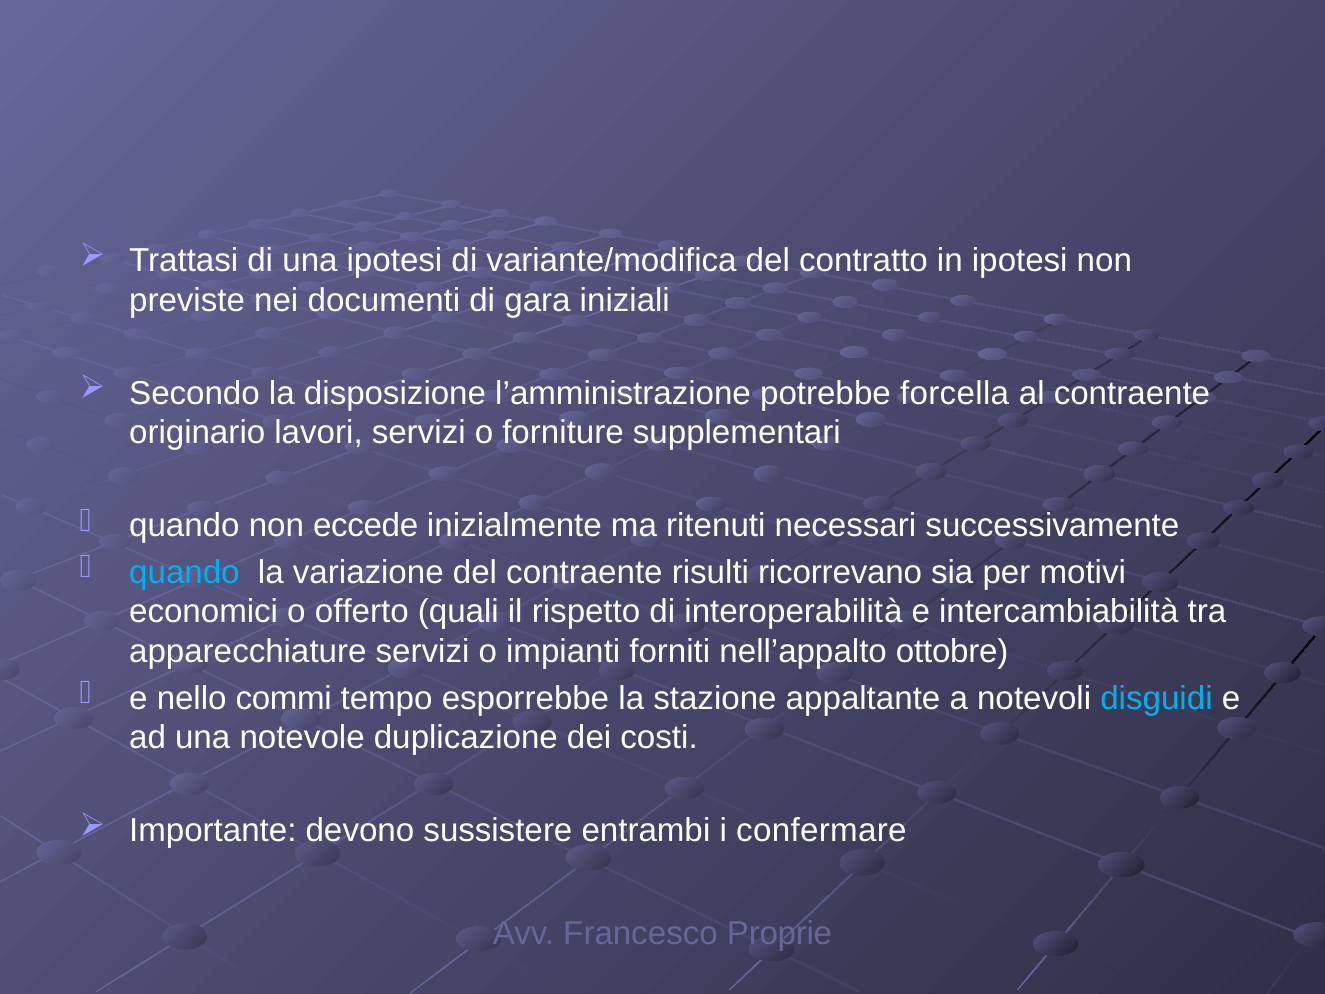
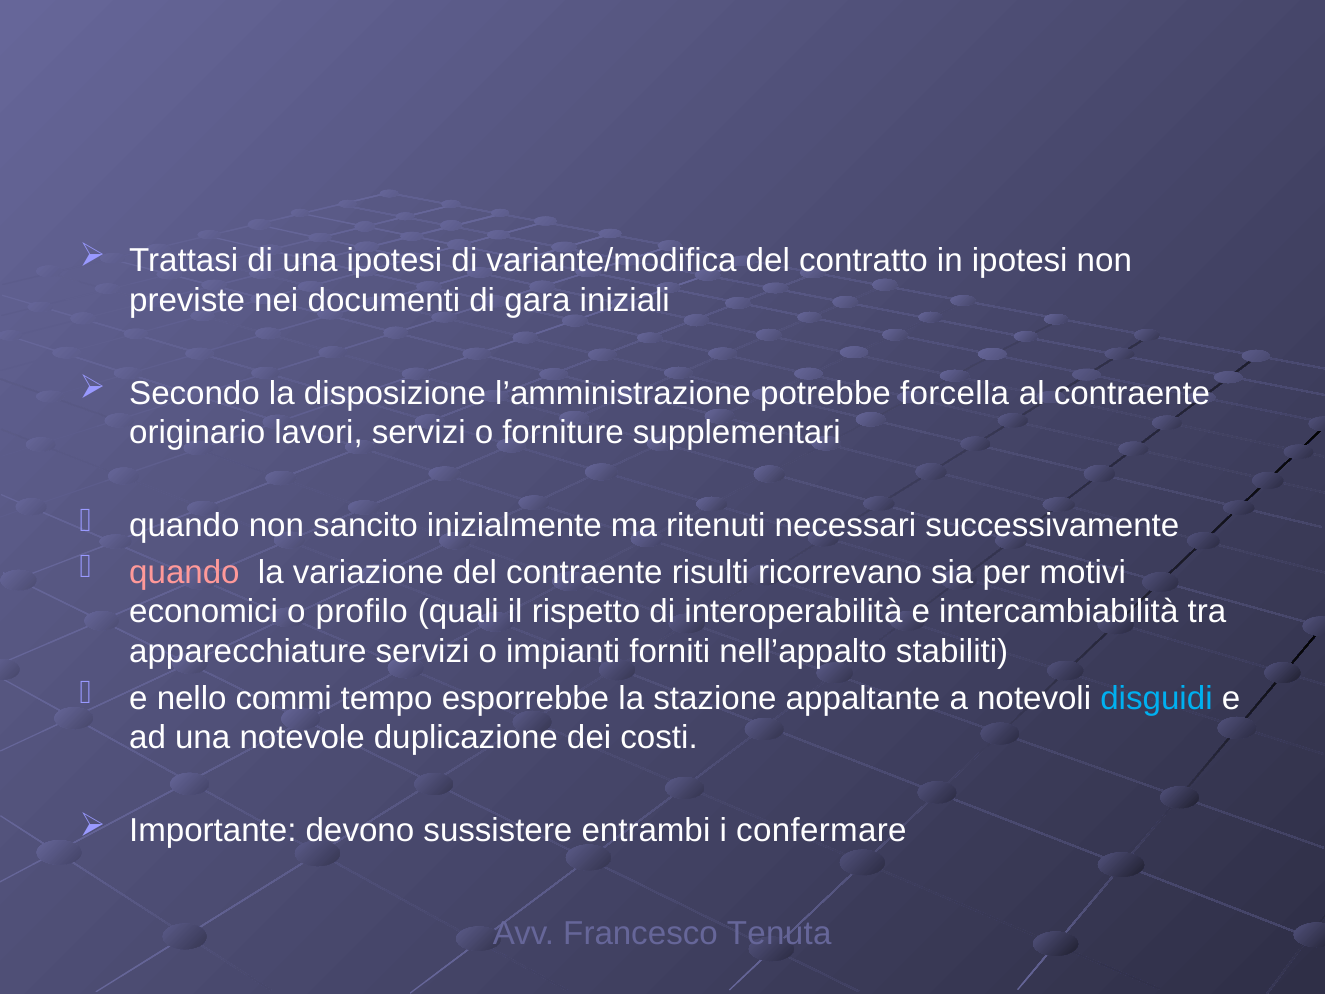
eccede: eccede -> sancito (366, 526)
quando colour: light blue -> pink (184, 572)
offerto: offerto -> profilo (362, 612)
ottobre: ottobre -> stabiliti (952, 652)
Proprie: Proprie -> Tenuta (779, 934)
